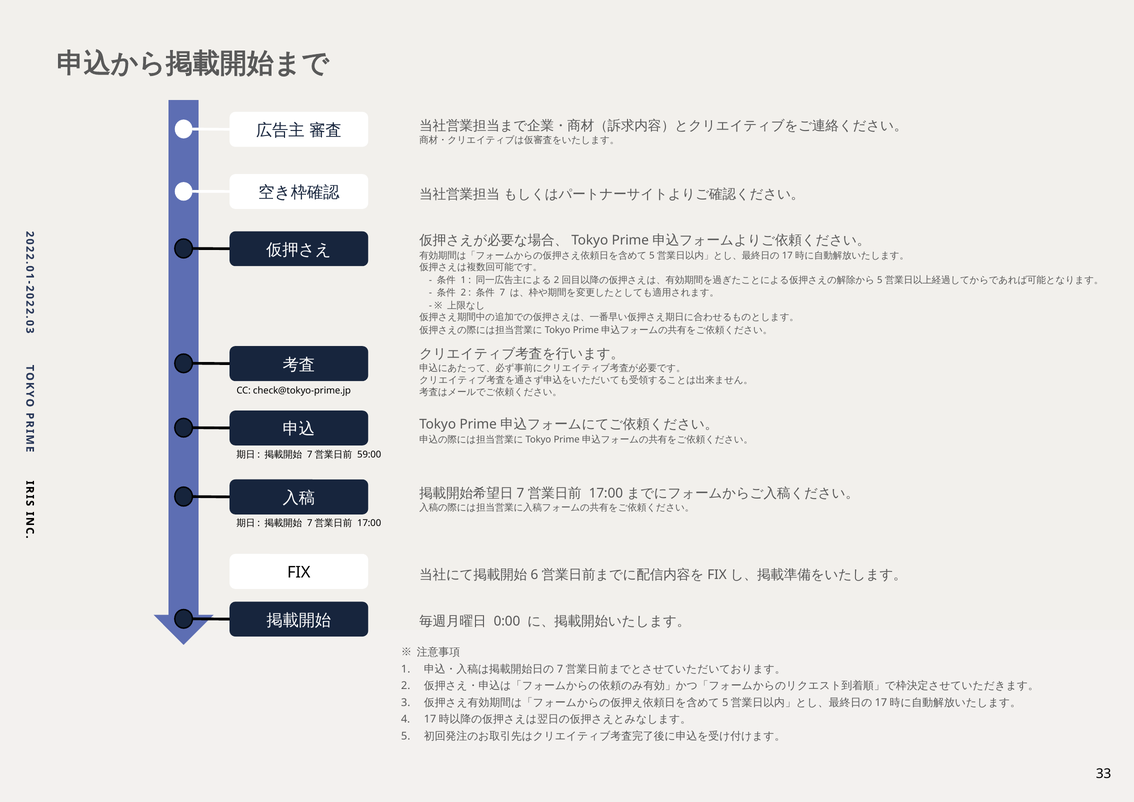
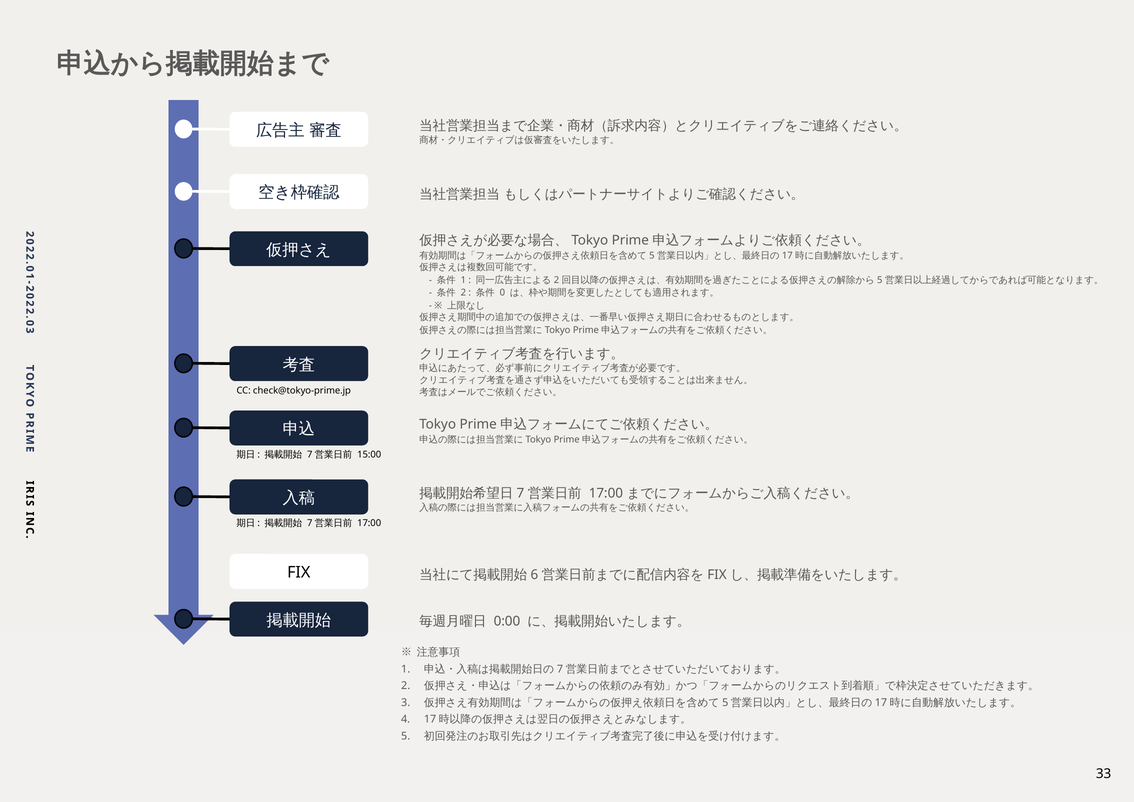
7: 7 -> 0 (502, 293)
59:00: 59:00 -> 15:00 (369, 454)
